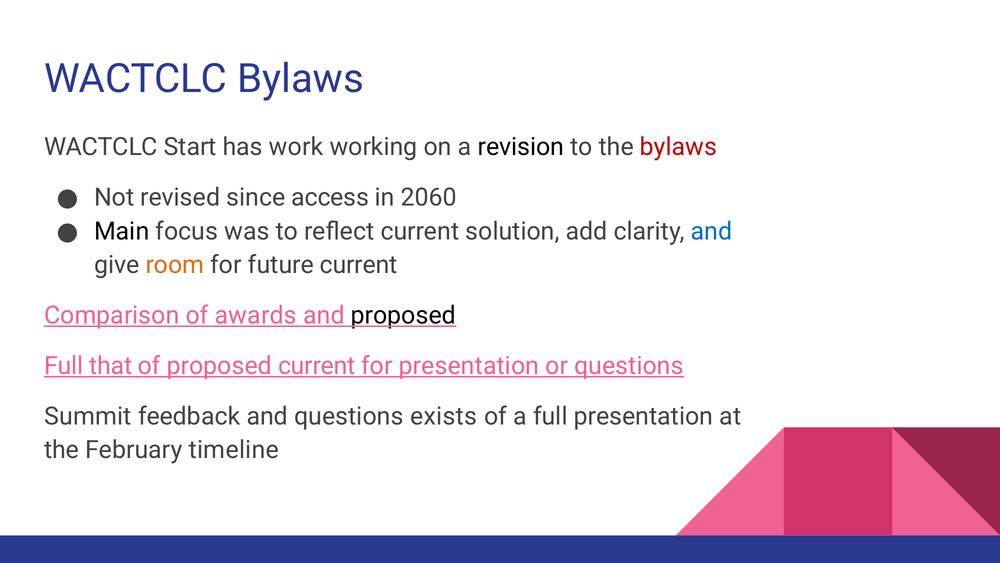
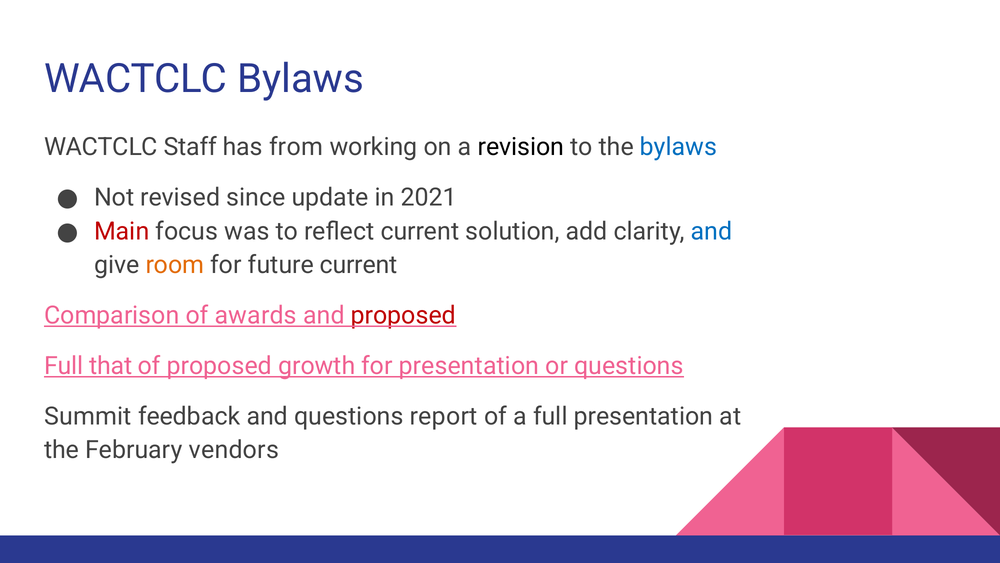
Start: Start -> Staff (190, 147)
work: work -> from (296, 147)
bylaws colour: red -> blue (678, 147)
access: access -> update (330, 197)
2060: 2060 -> 2021 (429, 197)
Main colour: black -> red (122, 231)
proposed colour: black -> red (403, 315)
proposed current: current -> growth (317, 366)
exists: exists -> report (444, 416)
timeline: timeline -> vendors (234, 450)
